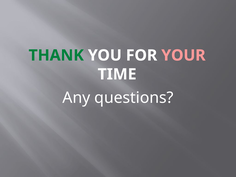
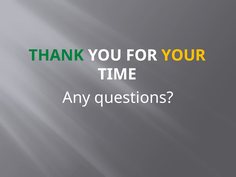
YOUR colour: pink -> yellow (183, 55)
